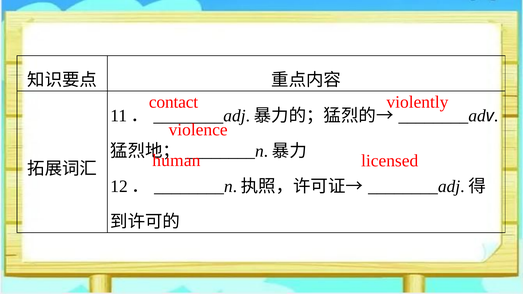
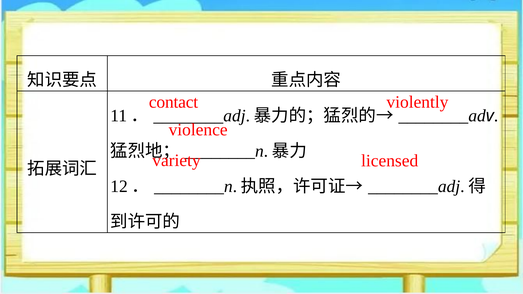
human: human -> variety (176, 161)
